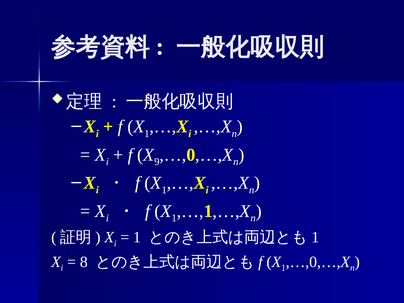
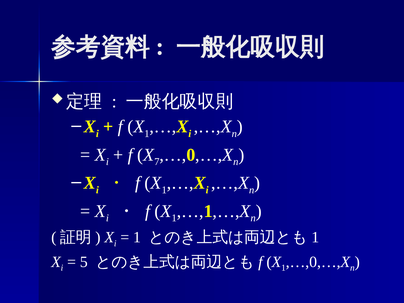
9: 9 -> 7 (157, 162)
8: 8 -> 5 (84, 262)
